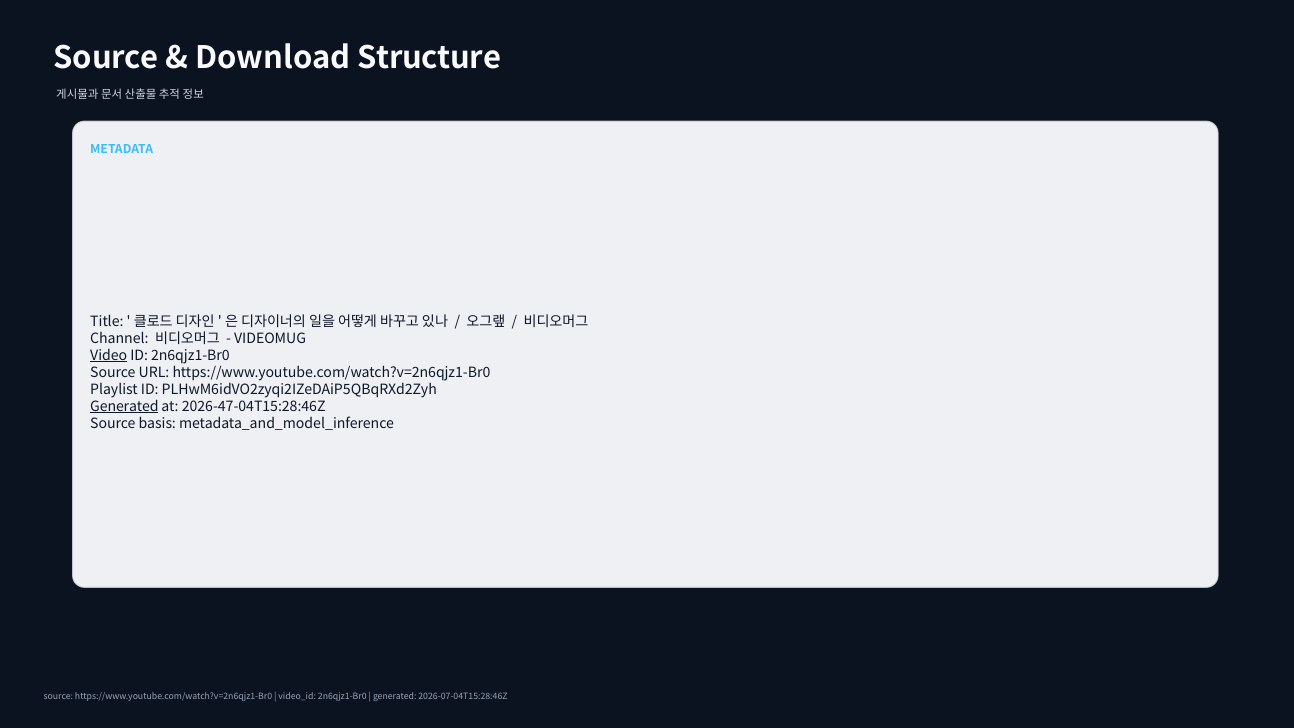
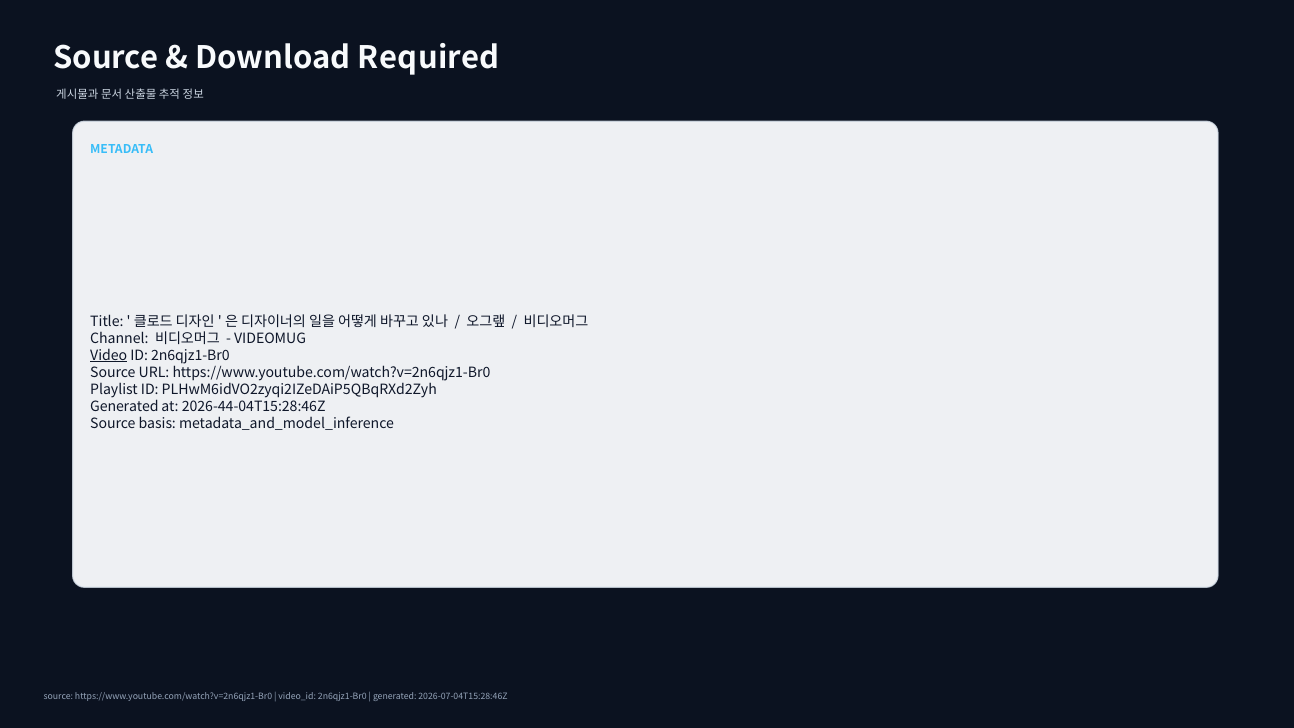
Structure: Structure -> Required (429, 58)
Generated underline: present -> none (124, 406)
2026-47-04T15:28:46Z: 2026-47-04T15:28:46Z -> 2026-44-04T15:28:46Z (254, 406)
